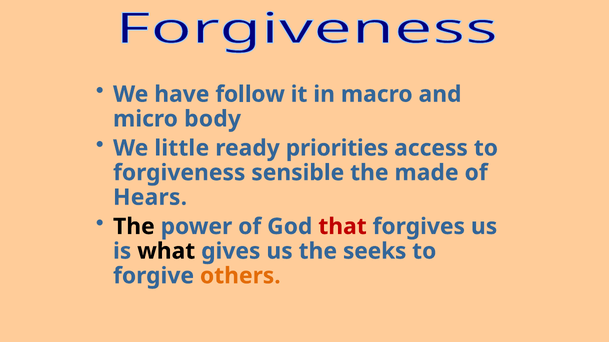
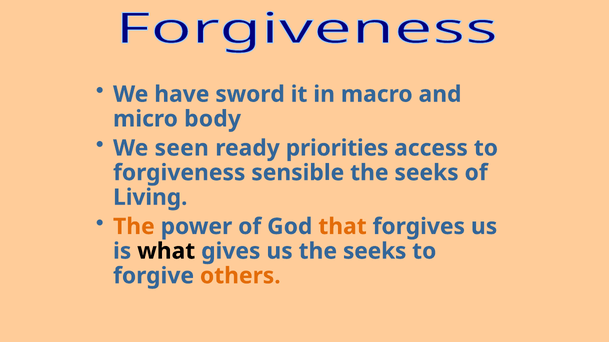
follow: follow -> sword (250, 94)
little: little -> seen (182, 148)
made: made -> seeks (427, 173)
Hears: Hears -> Living (150, 198)
The colour: black -> orange (134, 227)
that colour: red -> orange (343, 227)
